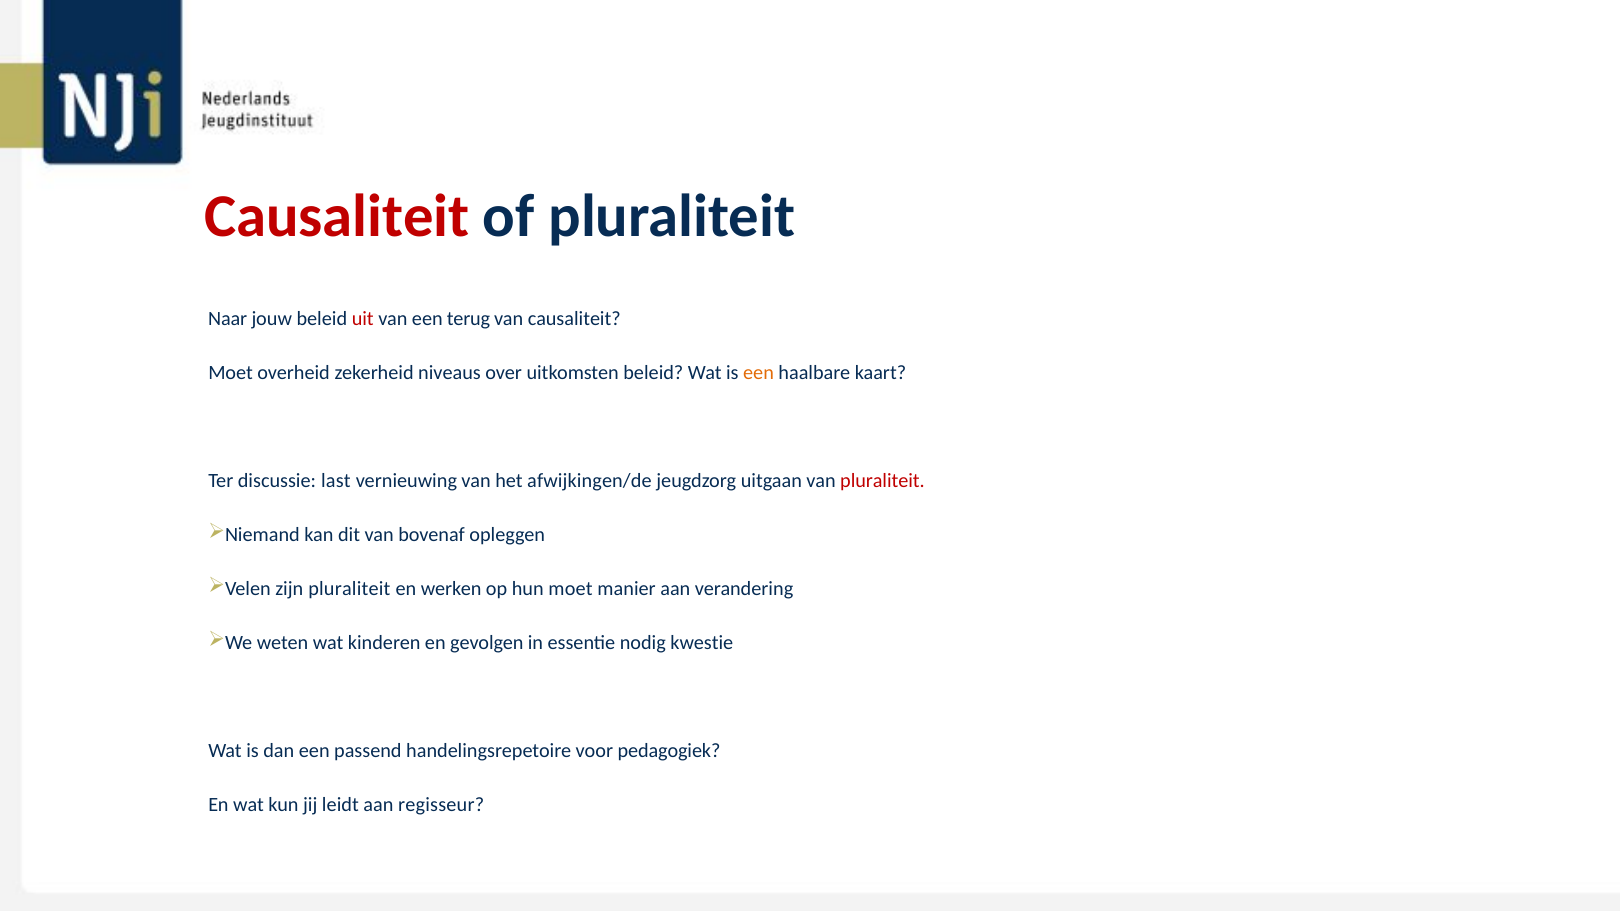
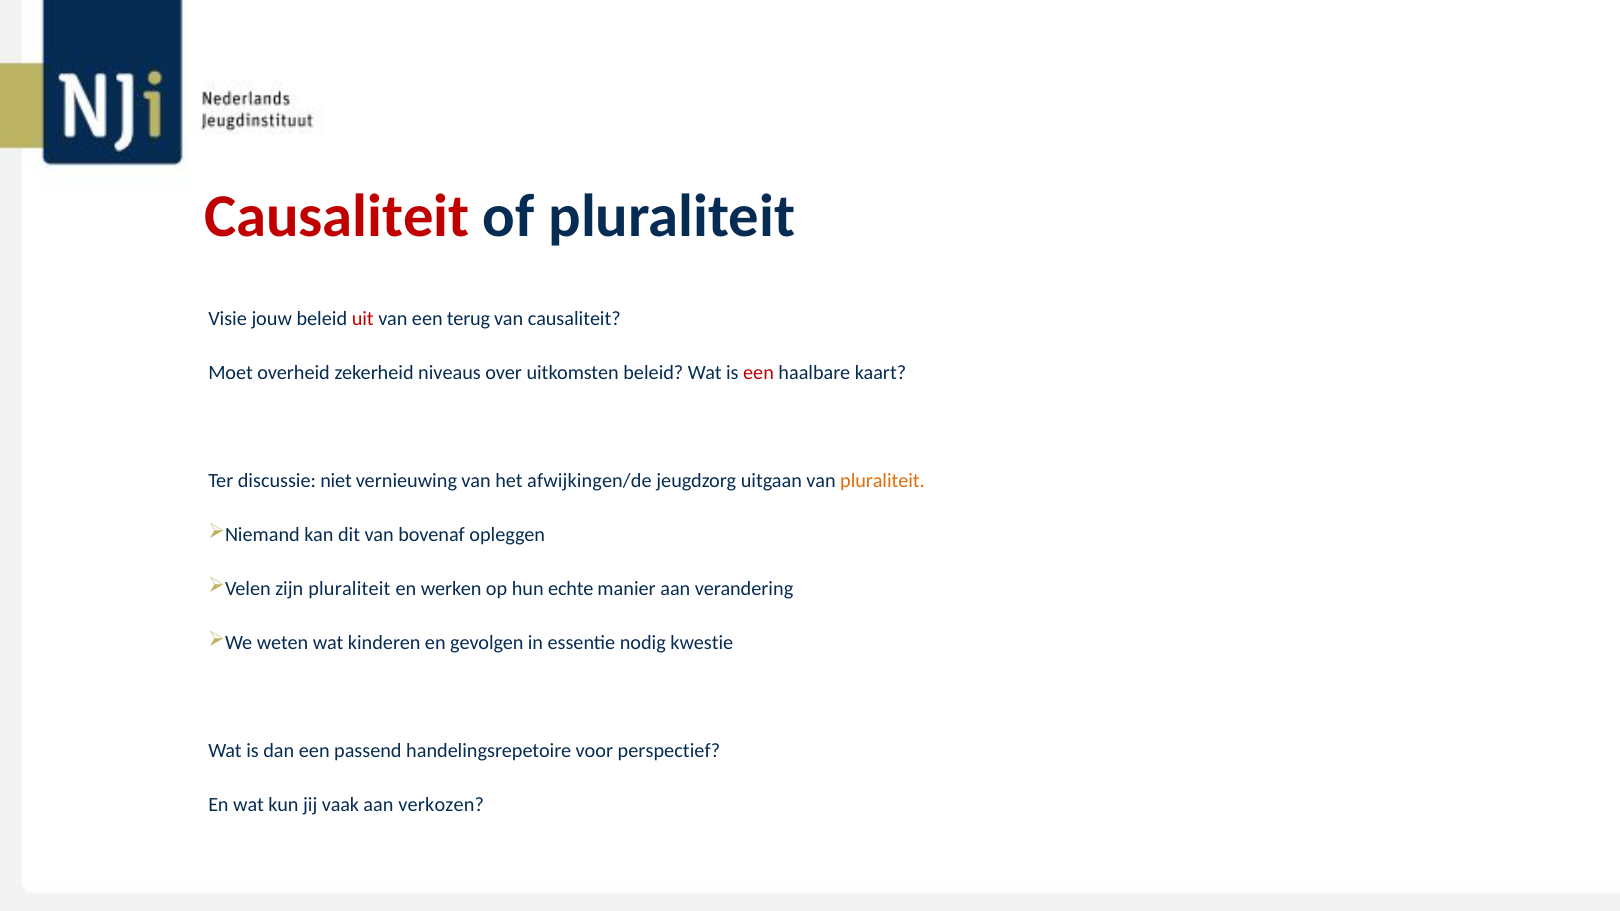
Naar: Naar -> Visie (228, 319)
een colour: orange -> red (758, 373)
last: last -> niet (336, 481)
pluraliteit colour: red -> orange (882, 481)
hun moet: moet -> echte (571, 589)
pedagogiek: pedagogiek -> perspectief (669, 751)
leidt: leidt -> vaak (341, 805)
regisseur: regisseur -> verkozen (441, 805)
